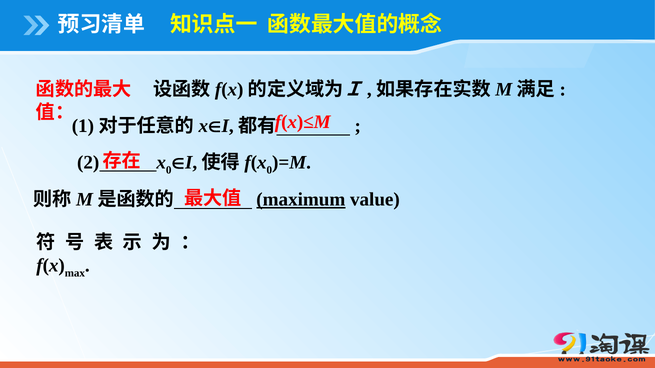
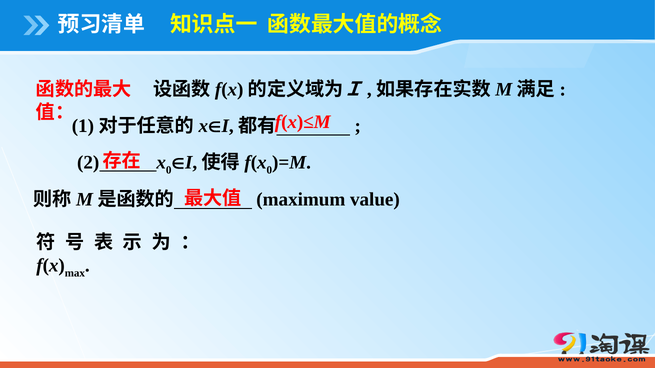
maximum underline: present -> none (301, 200)
